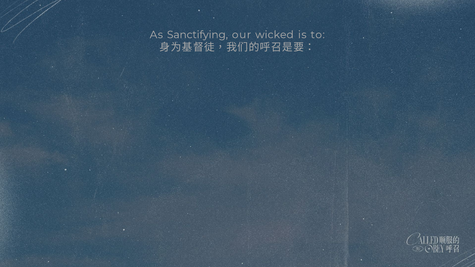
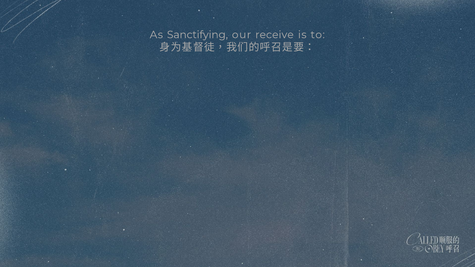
wicked: wicked -> receive (274, 35)
